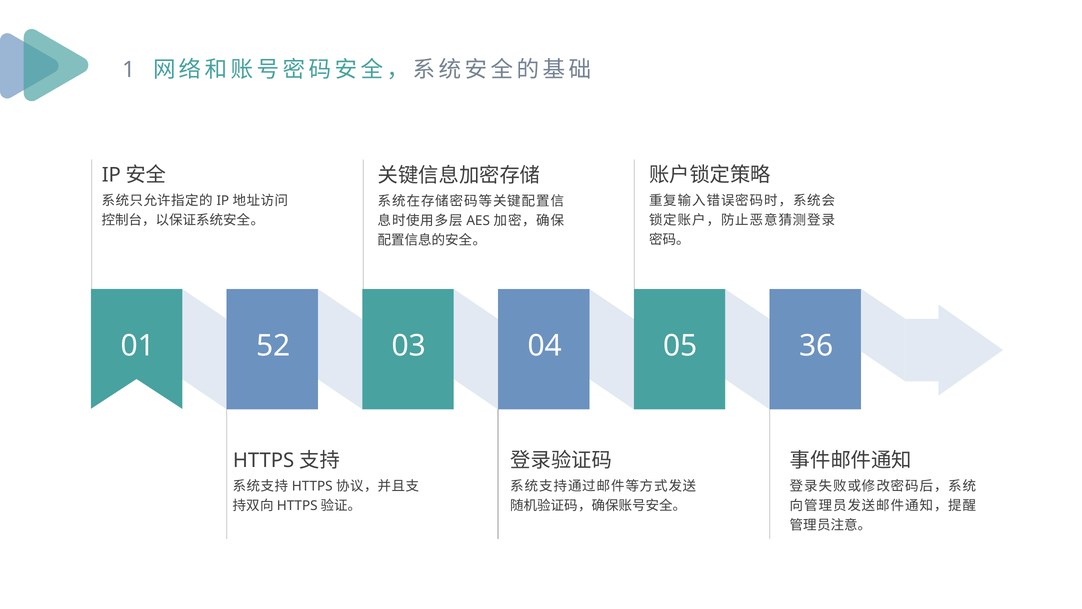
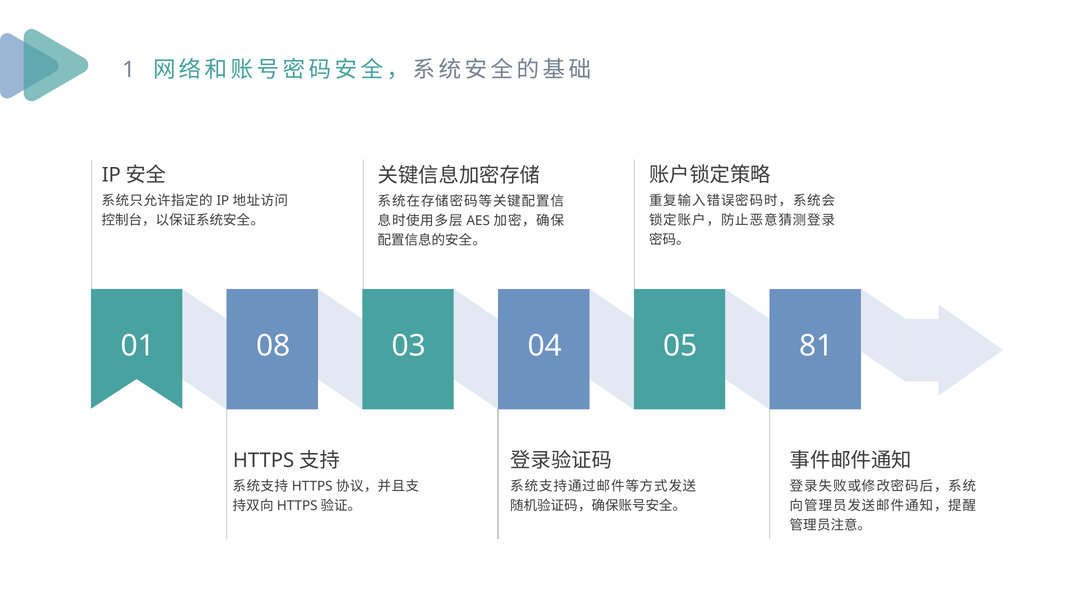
52: 52 -> 08 (273, 345)
36: 36 -> 81 (816, 345)
